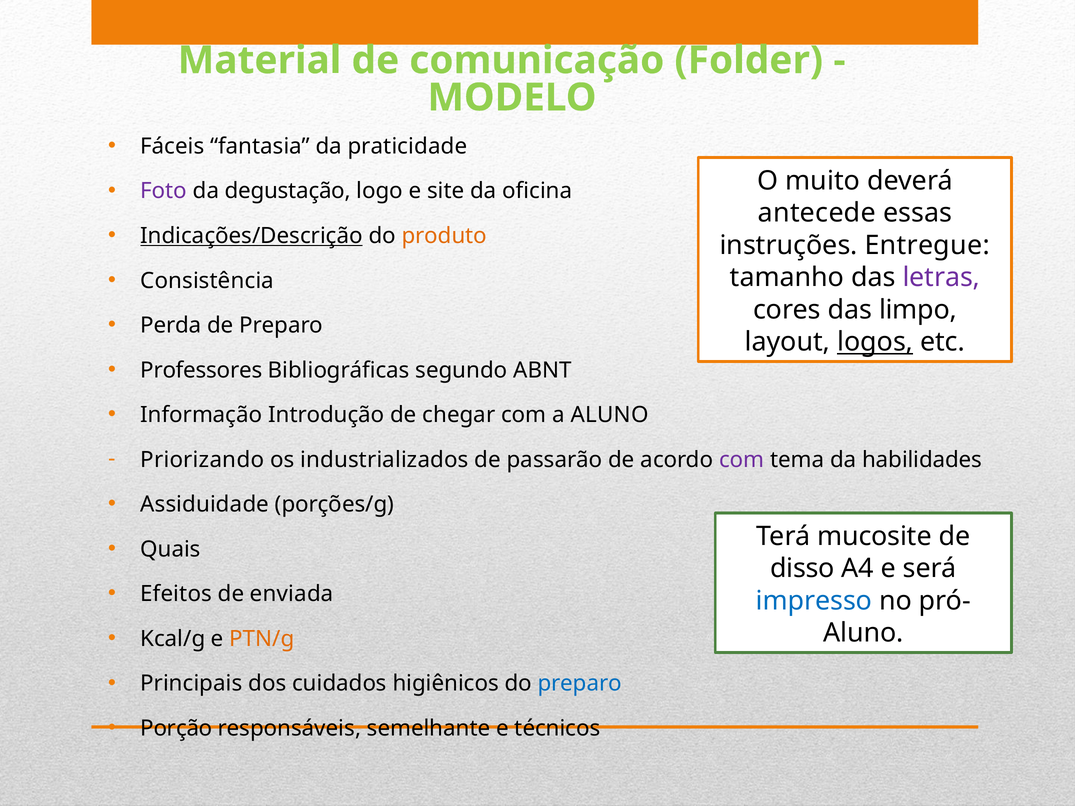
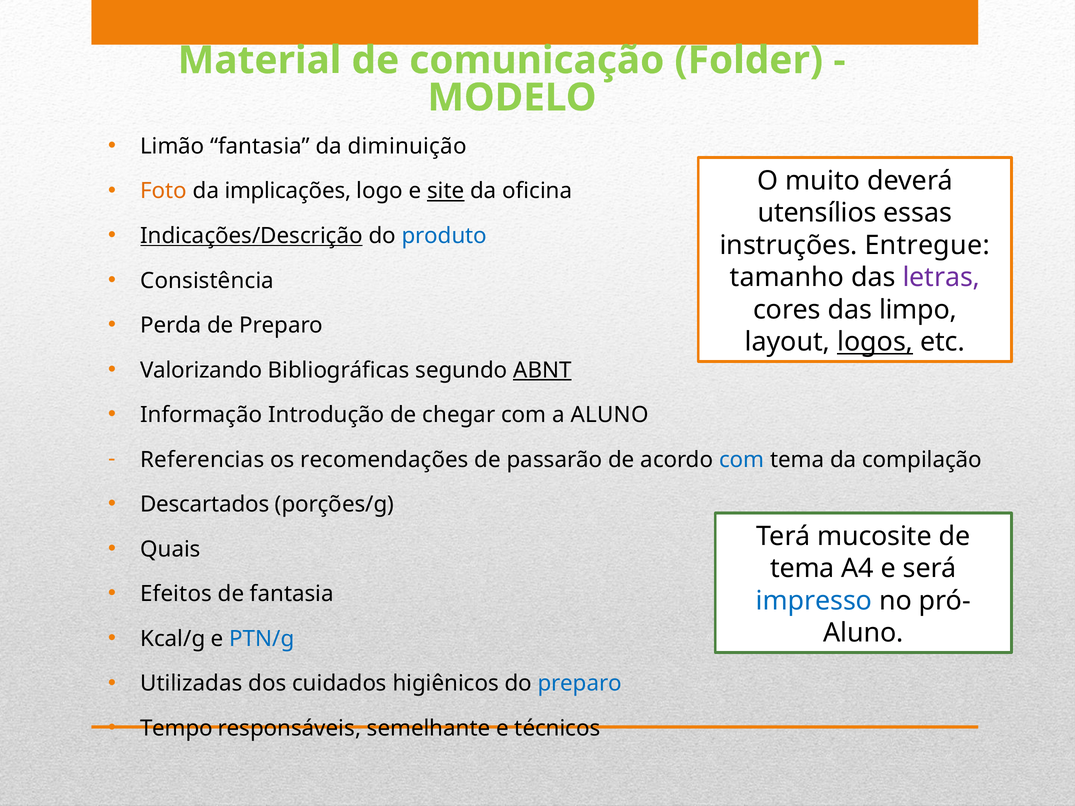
Fáceis: Fáceis -> Limão (172, 146)
praticidade: praticidade -> diminuição (407, 146)
Foto colour: purple -> orange (164, 191)
degustação: degustação -> implicações (288, 191)
site underline: none -> present (446, 191)
antecede: antecede -> utensílios (817, 213)
produto colour: orange -> blue (444, 236)
Professores: Professores -> Valorizando (201, 370)
ABNT underline: none -> present (542, 370)
Priorizando: Priorizando -> Referencias (202, 460)
industrializados: industrializados -> recomendações (385, 460)
com colour: purple -> blue (742, 460)
habilidades: habilidades -> compilação (922, 460)
Assiduidade: Assiduidade -> Descartados (205, 505)
disso: disso -> tema (802, 569)
de enviada: enviada -> fantasia (292, 594)
PTN/g colour: orange -> blue (262, 639)
Principais: Principais -> Utilizadas (191, 684)
Porção: Porção -> Tempo (176, 728)
